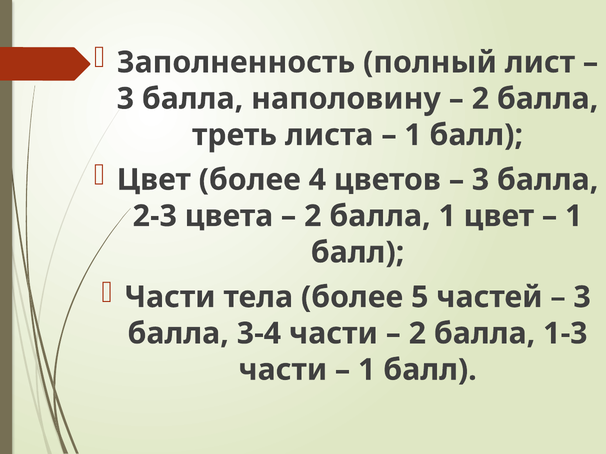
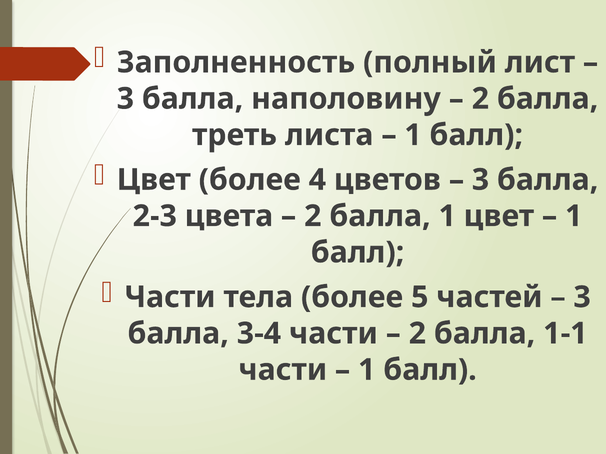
1-3: 1-3 -> 1-1 (565, 334)
